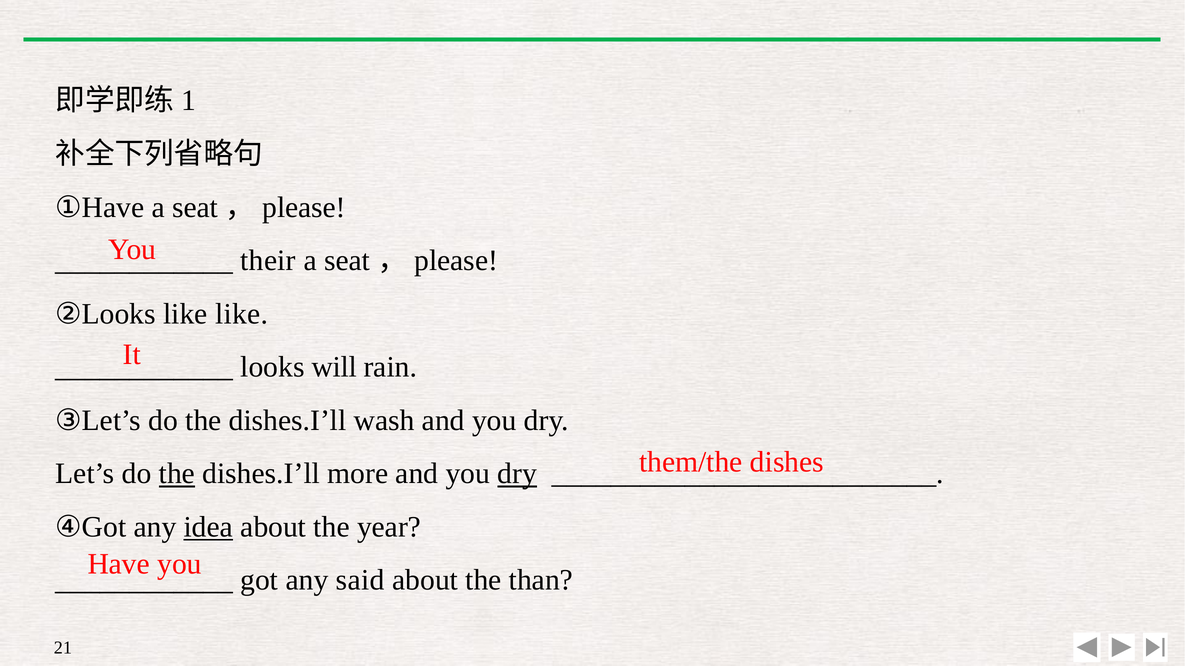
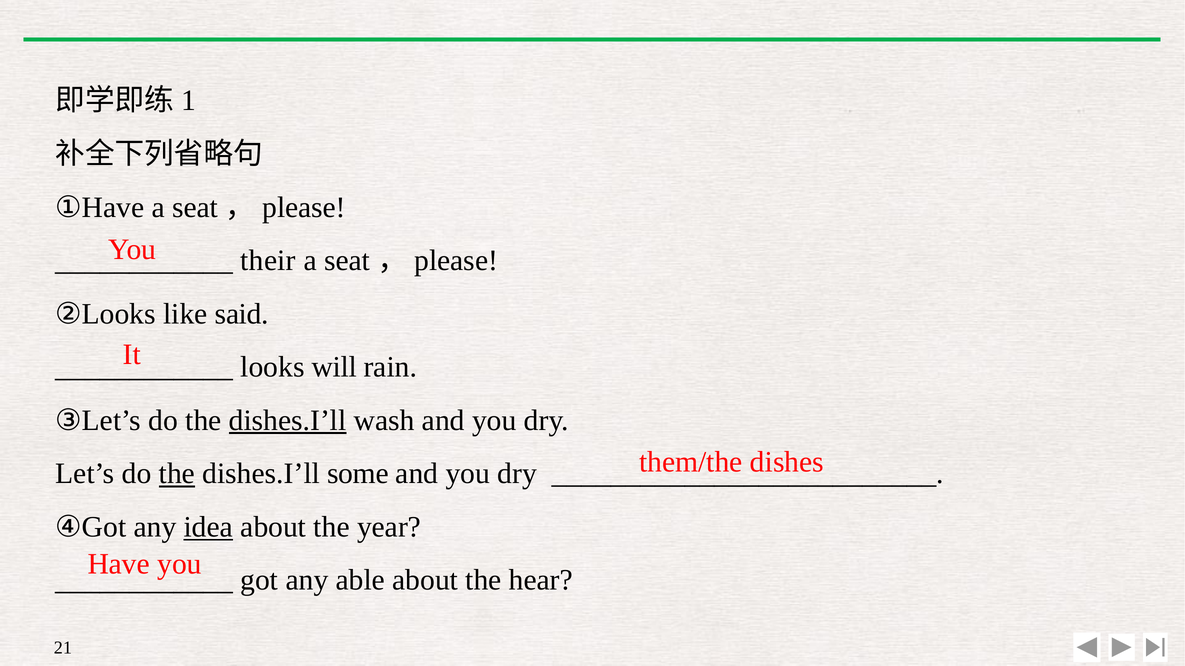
like like: like -> said (242, 314)
dishes.I’ll underline: none -> present (288, 421)
more: more -> some (358, 474)
dry underline: present -> none (517, 474)
said: said -> able (360, 581)
than: than -> hear (541, 581)
